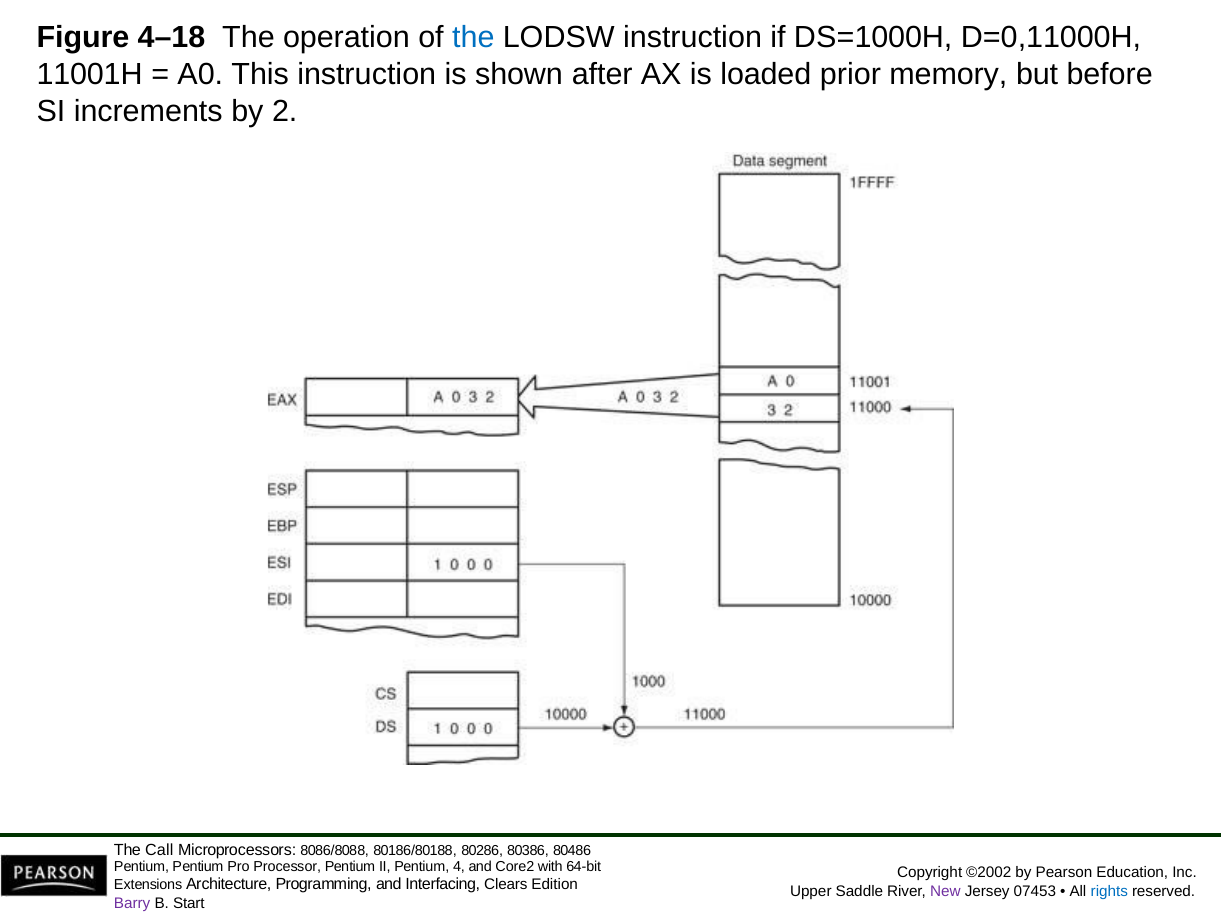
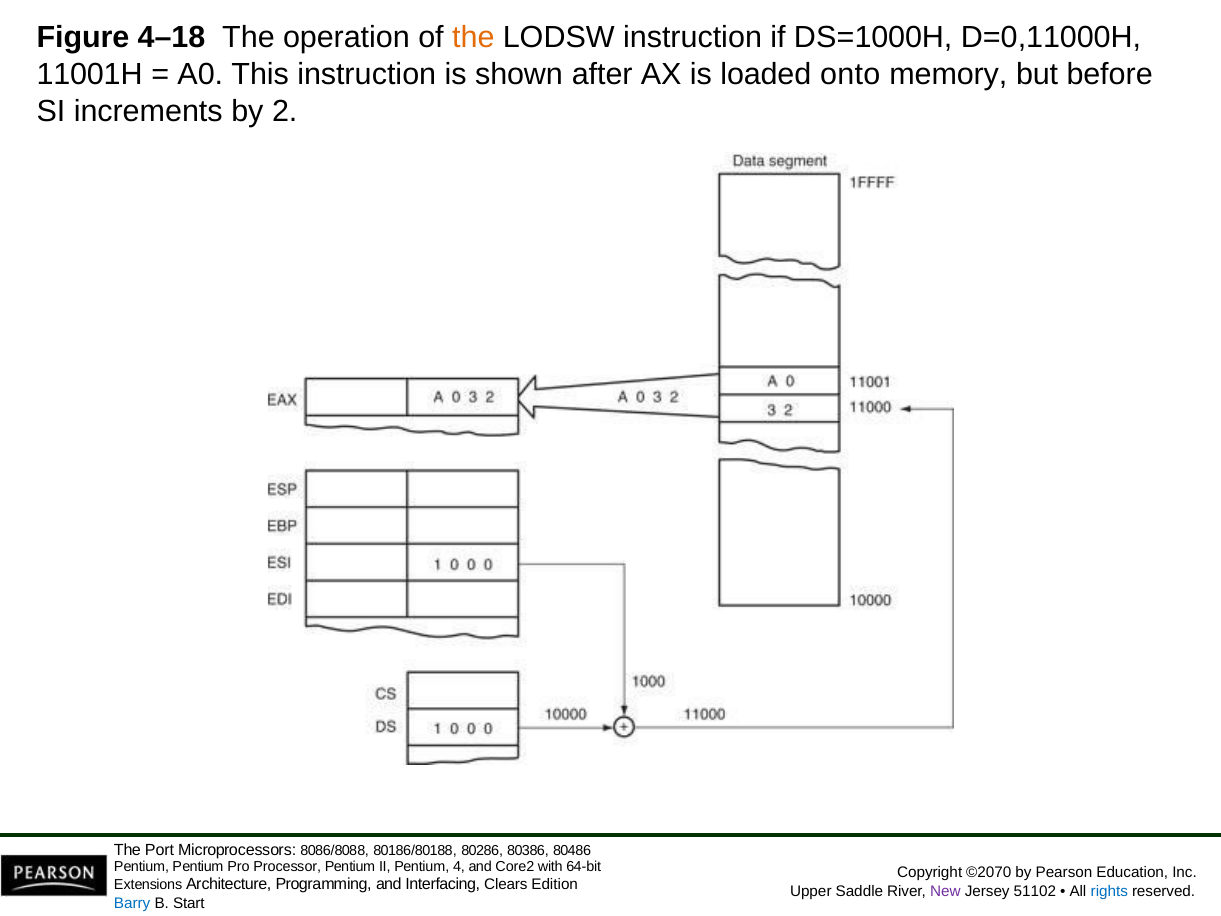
the colour: blue -> orange (473, 38)
prior: prior -> onto (850, 74)
Call: Call -> Port (159, 850)
©2002: ©2002 -> ©2070 (989, 872)
07453: 07453 -> 51102 (1035, 891)
Barry colour: purple -> blue (132, 903)
